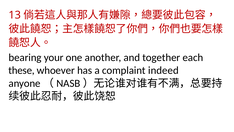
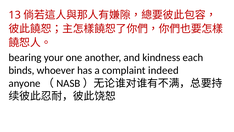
together: together -> kindness (161, 57)
these: these -> binds (21, 70)
